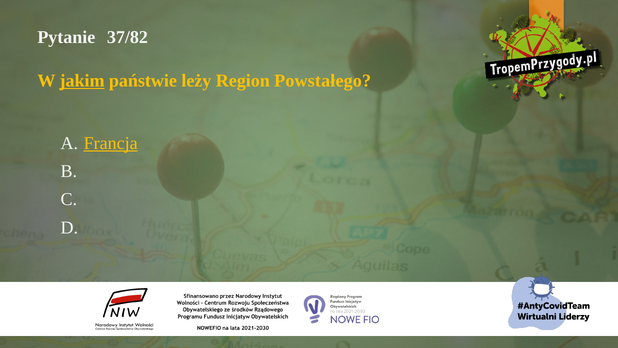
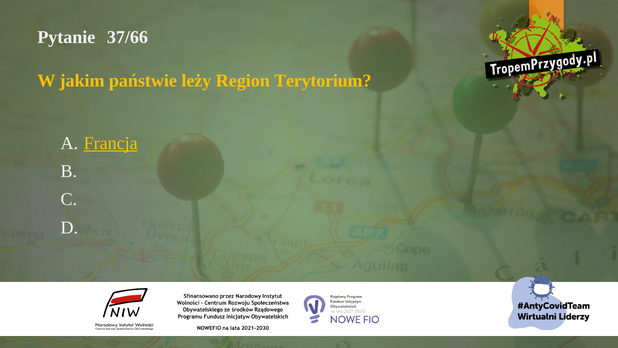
37/82: 37/82 -> 37/66 (127, 37)
jakim underline: present -> none (82, 81)
Powstałego: Powstałego -> Terytorium (323, 81)
